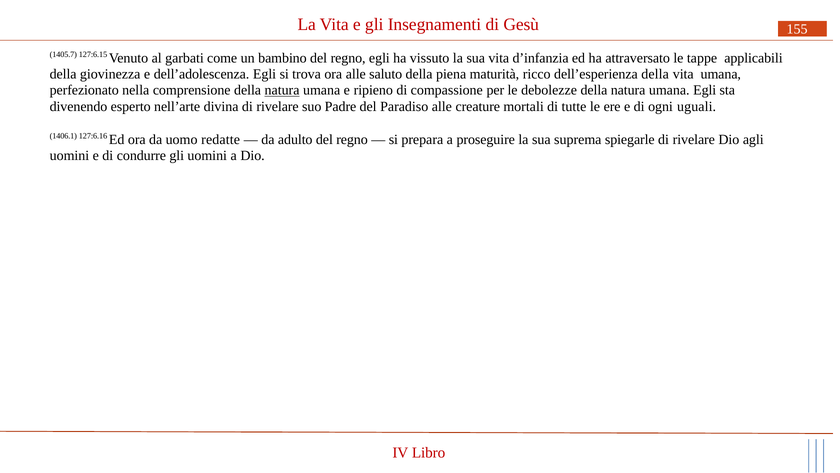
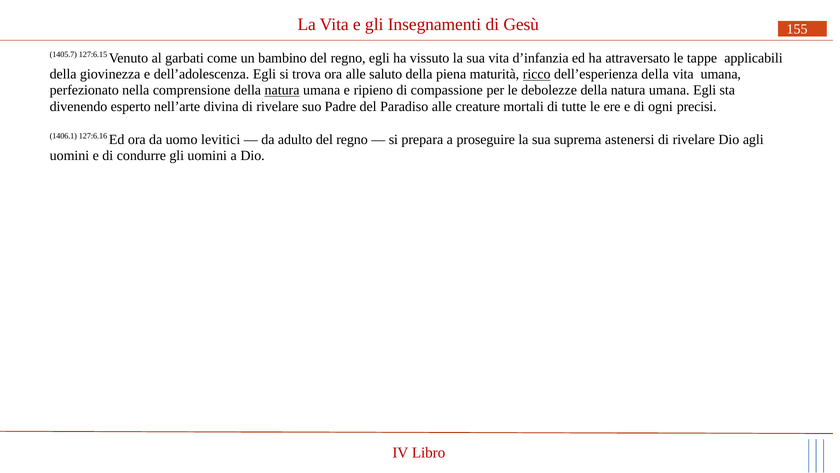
ricco underline: none -> present (537, 74)
uguali: uguali -> precisi (697, 106)
redatte: redatte -> levitici (221, 139)
spiegarle: spiegarle -> astenersi (630, 139)
